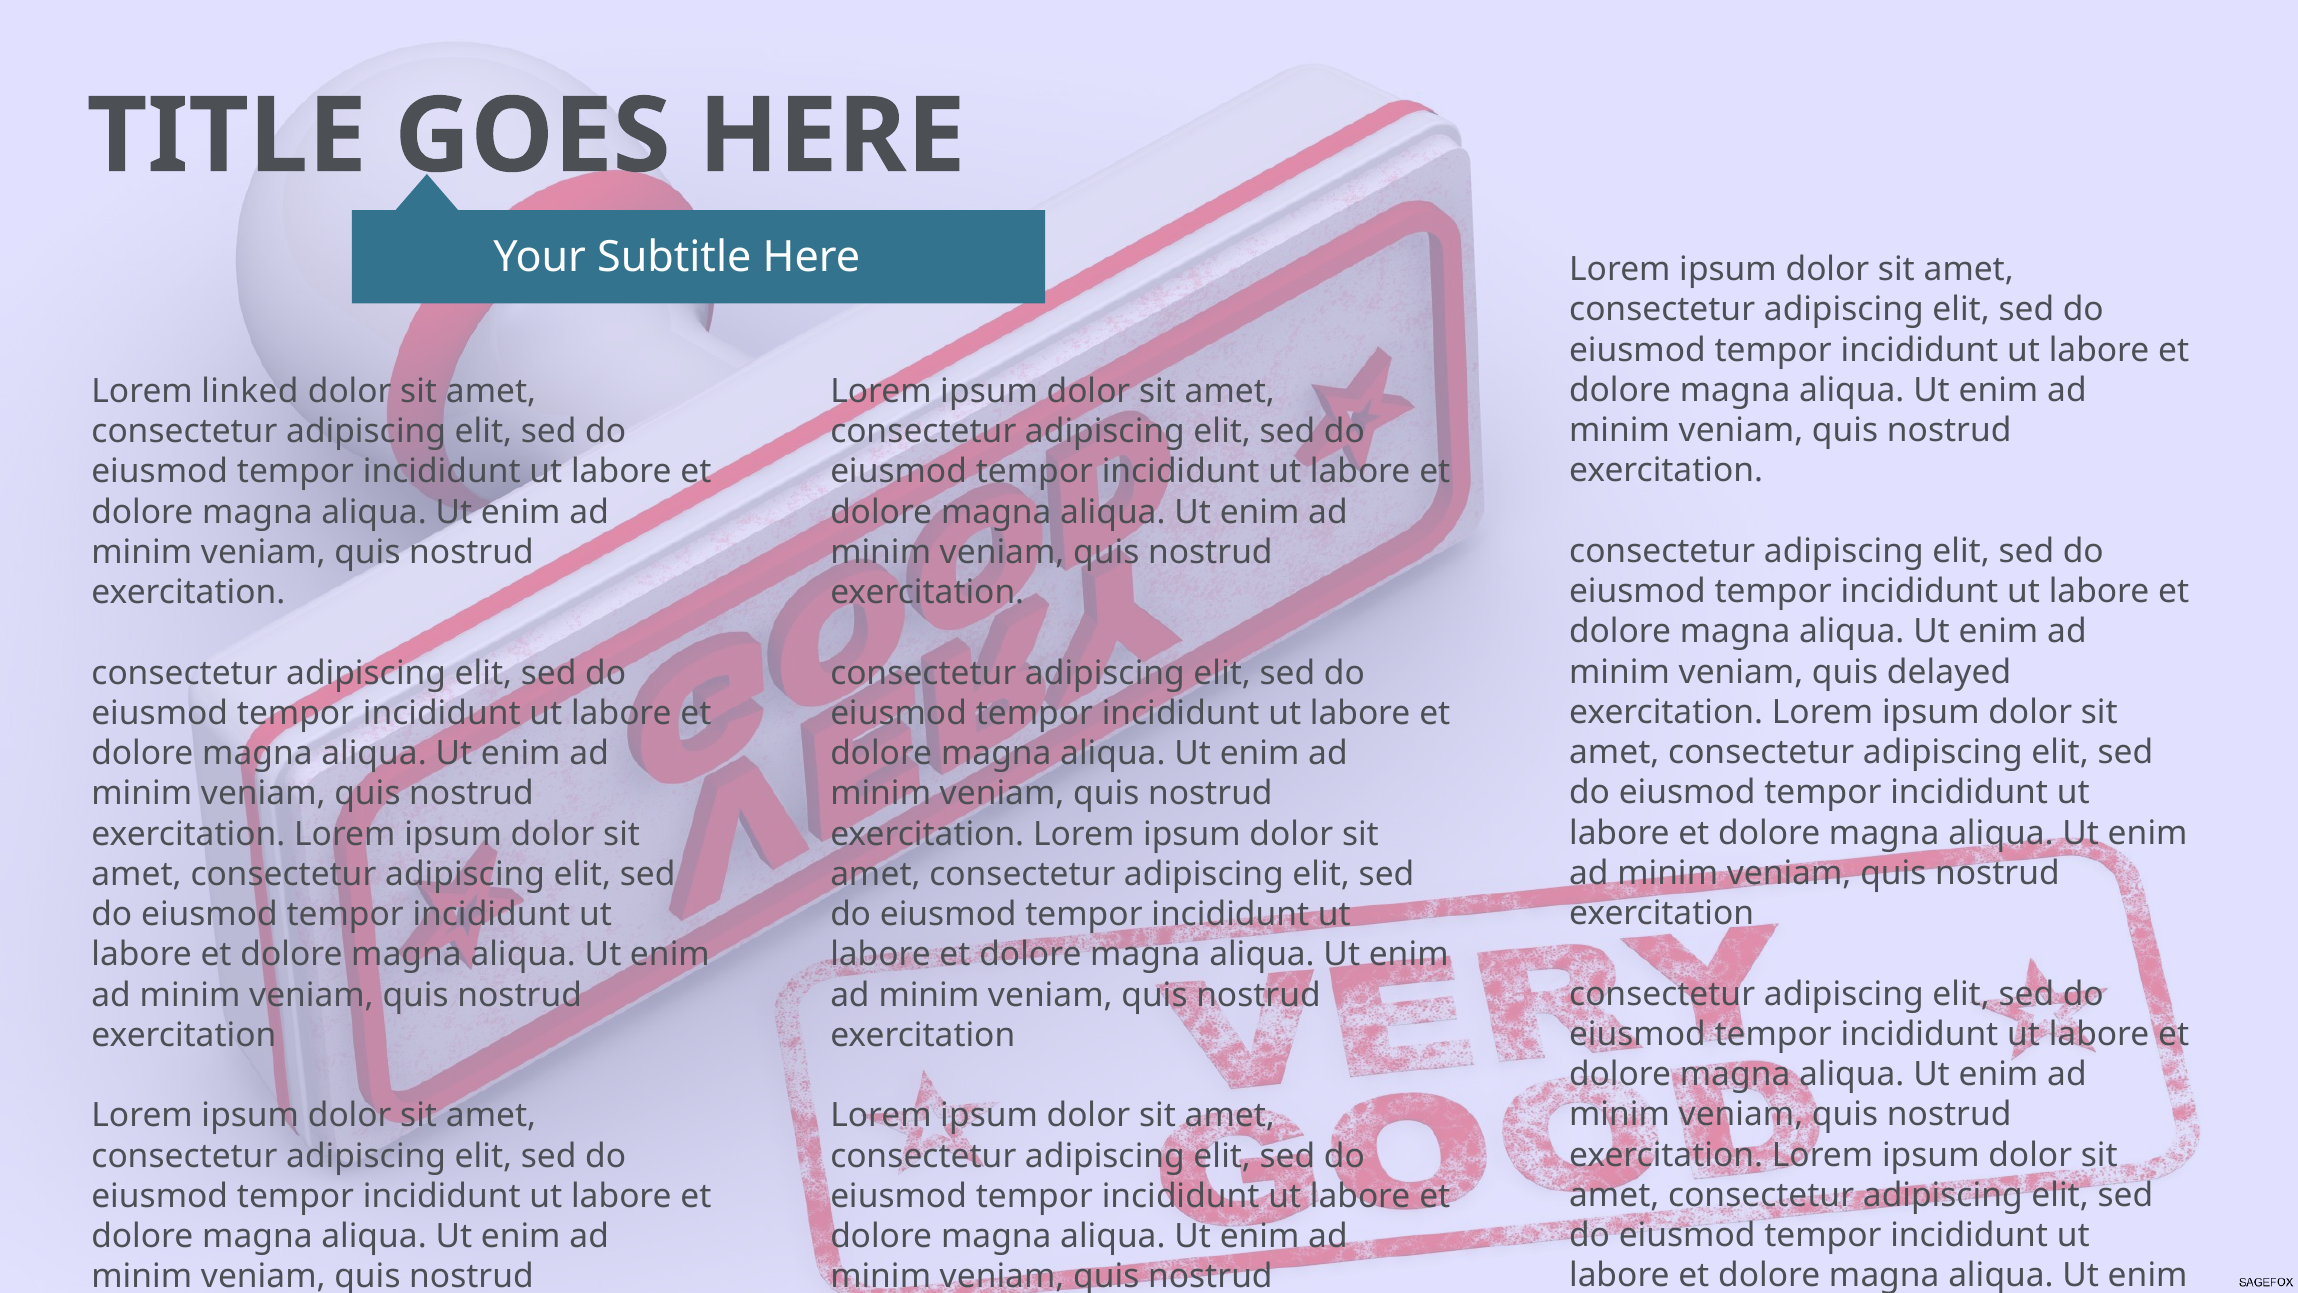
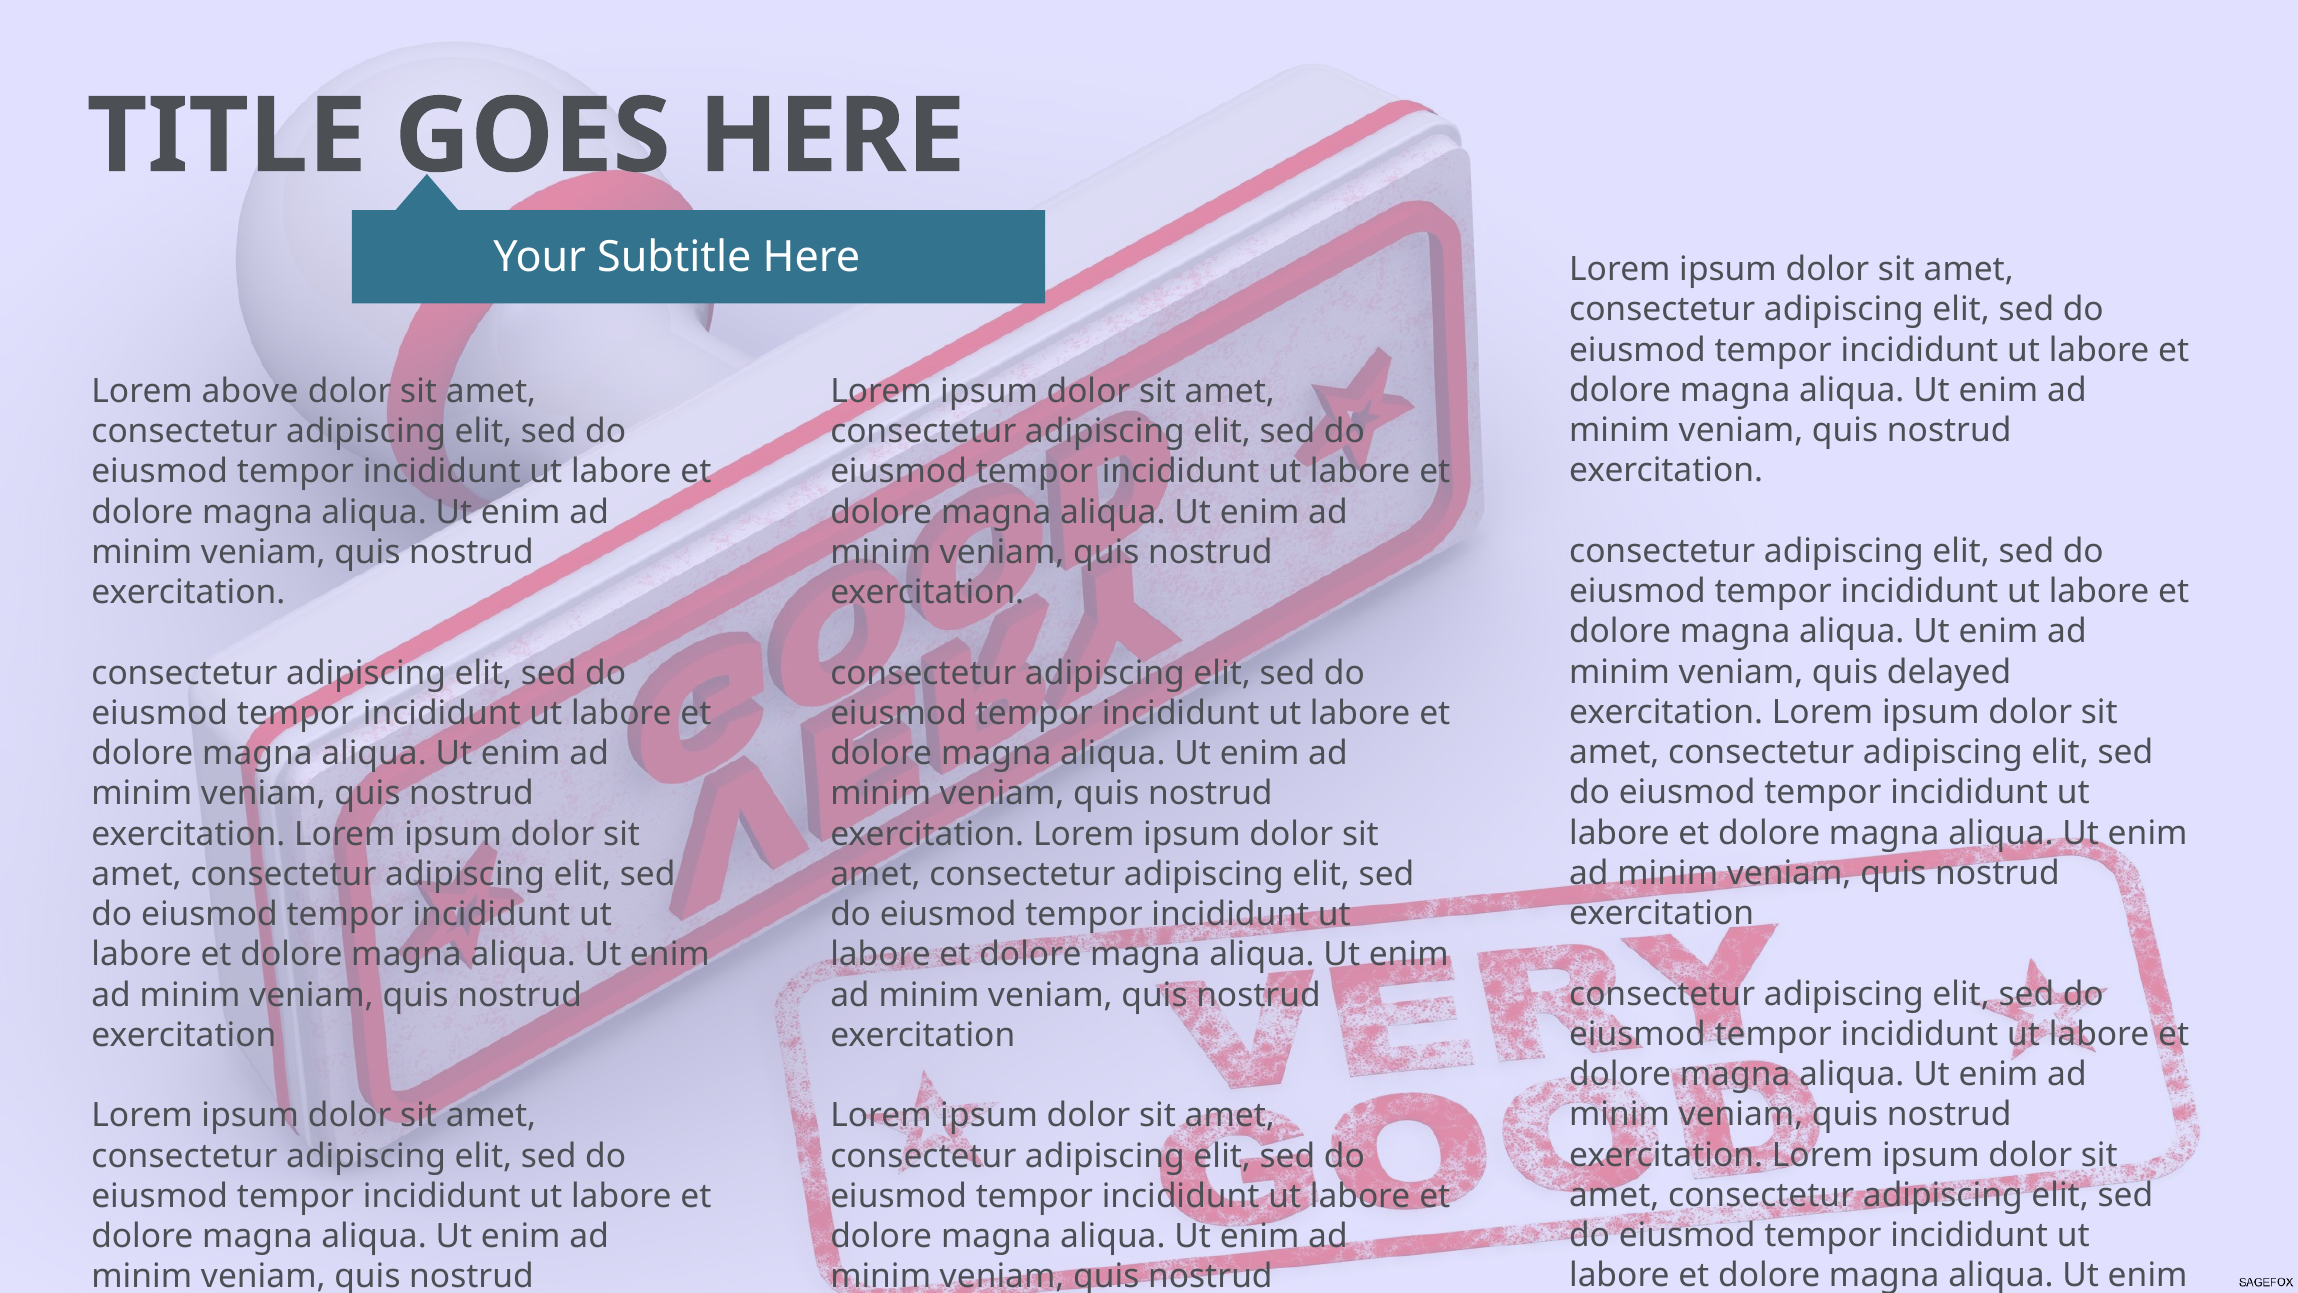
linked: linked -> above (250, 391)
